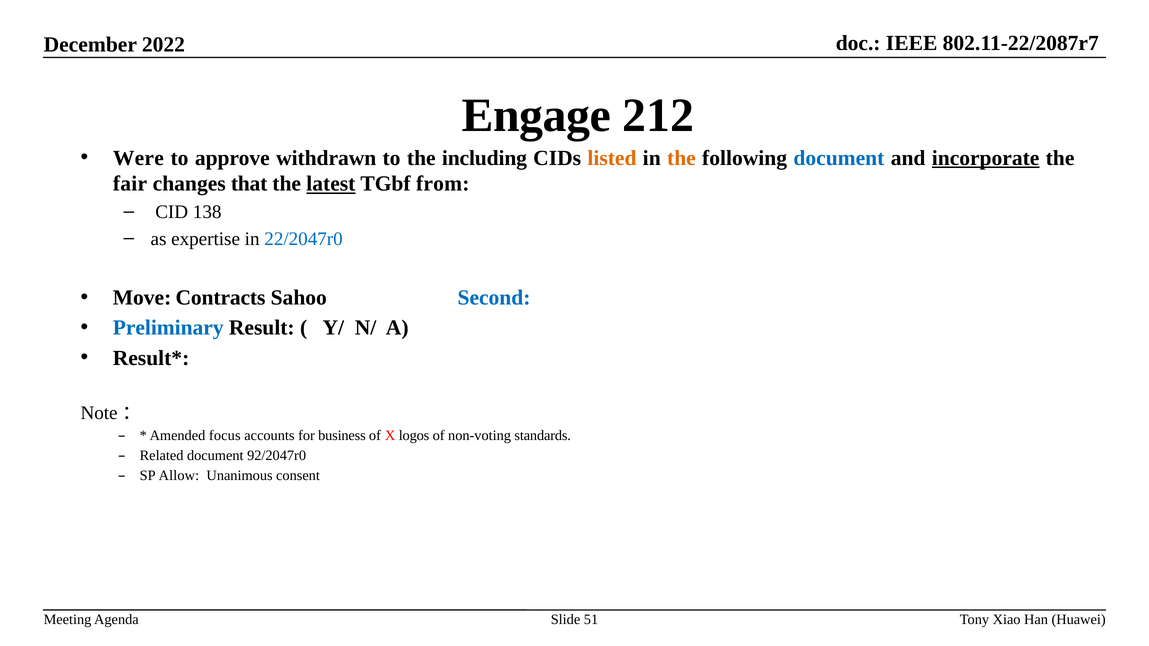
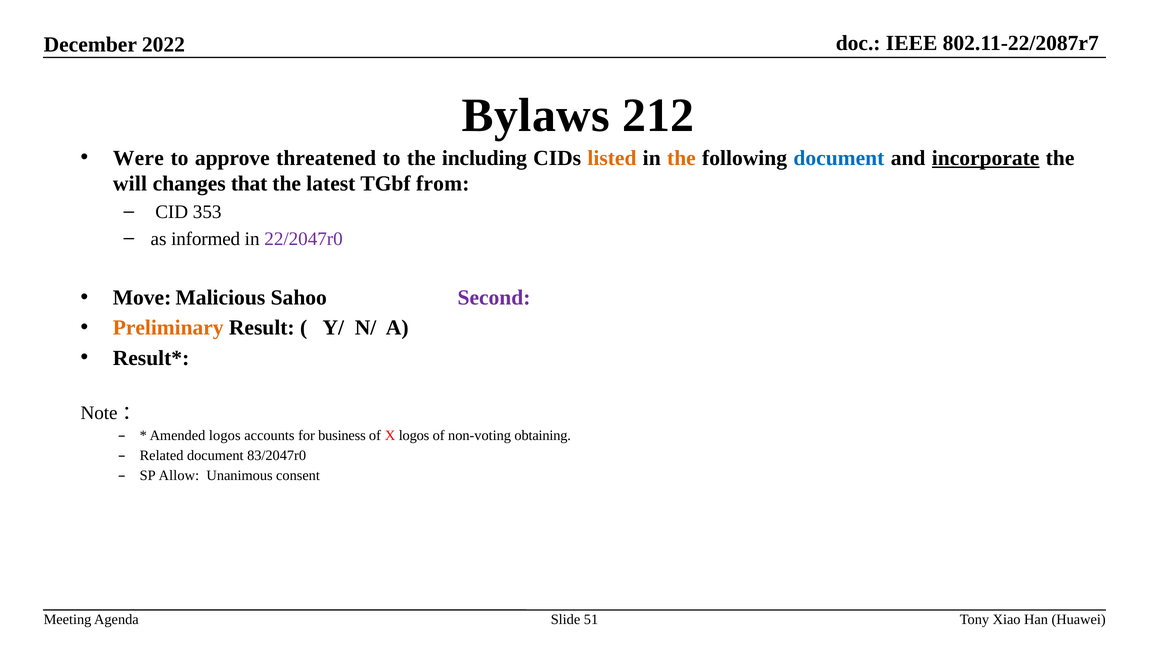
Engage: Engage -> Bylaws (536, 115)
withdrawn: withdrawn -> threatened (326, 158)
fair: fair -> will (130, 184)
latest underline: present -> none (331, 184)
138: 138 -> 353 (207, 212)
expertise: expertise -> informed (206, 239)
22/2047r0 colour: blue -> purple (304, 239)
Contracts: Contracts -> Malicious (220, 298)
Second colour: blue -> purple (494, 298)
Preliminary colour: blue -> orange (168, 328)
Amended focus: focus -> logos (225, 436)
standards: standards -> obtaining (543, 436)
92/2047r0: 92/2047r0 -> 83/2047r0 (277, 456)
